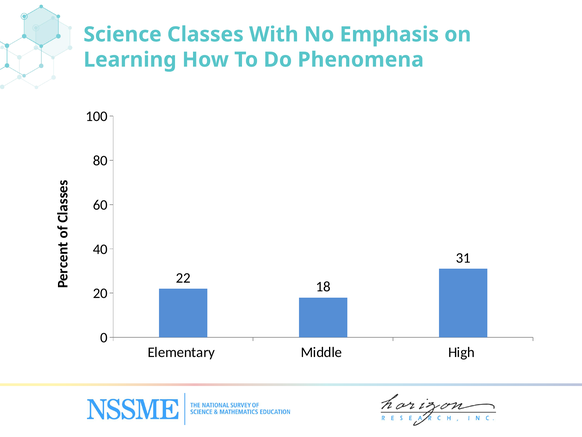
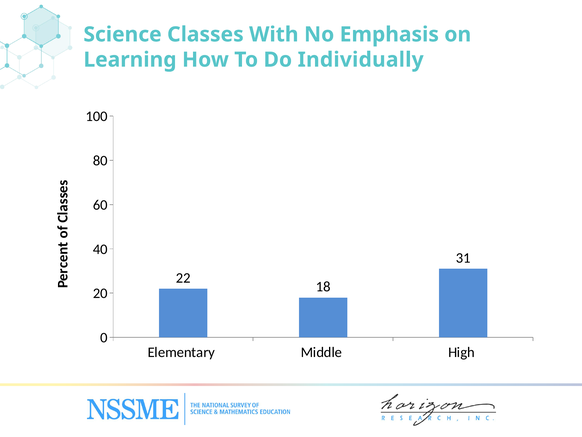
Phenomena: Phenomena -> Individually (361, 60)
